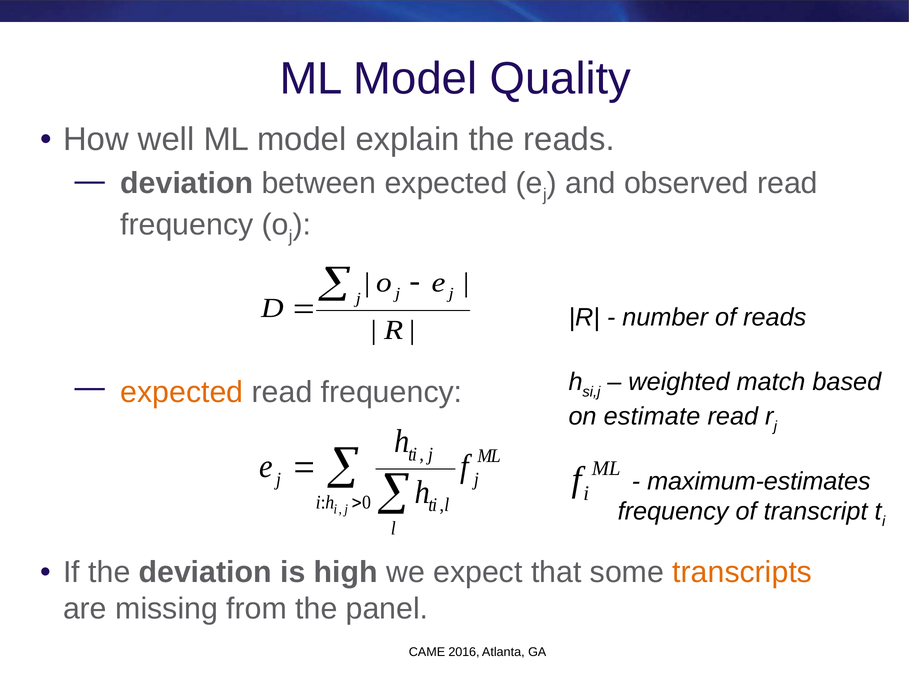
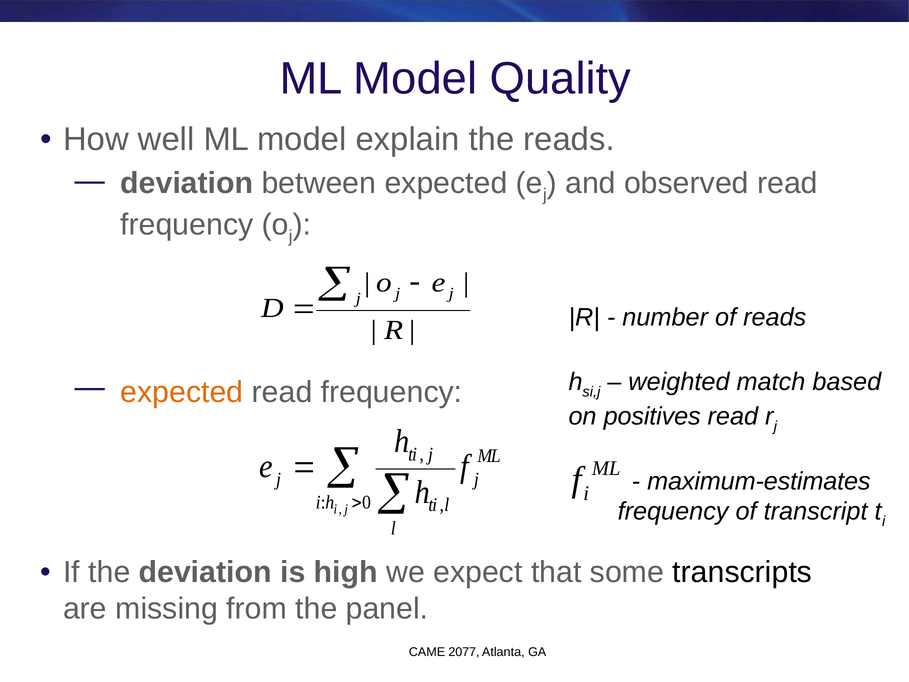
estimate: estimate -> positives (652, 416)
transcripts colour: orange -> black (742, 572)
2016: 2016 -> 2077 (464, 652)
